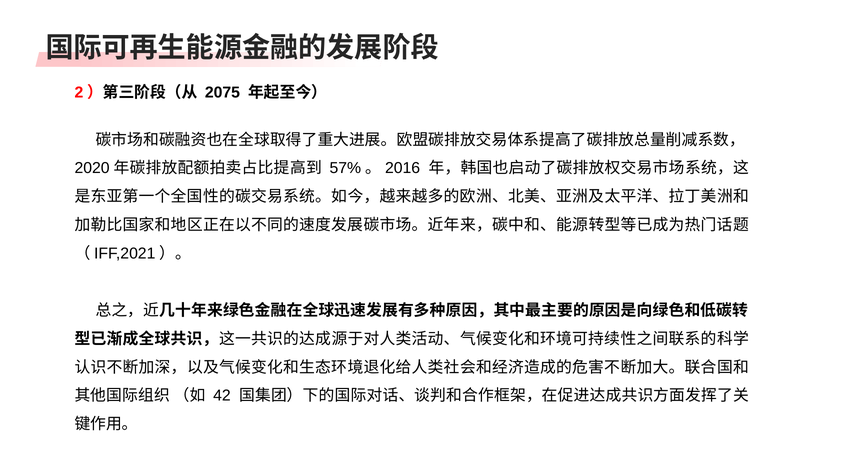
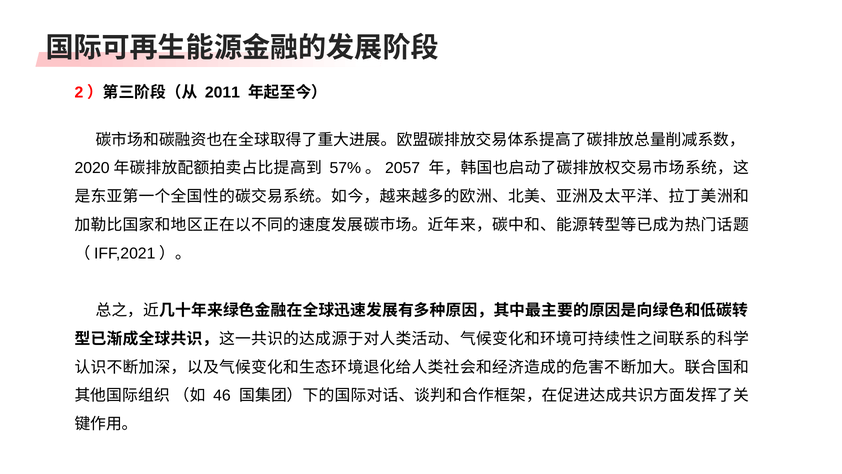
2075: 2075 -> 2011 (222, 92)
2016: 2016 -> 2057 (403, 168)
42: 42 -> 46 (222, 395)
